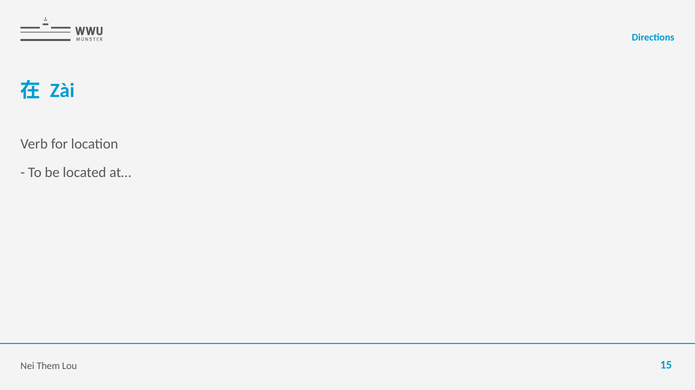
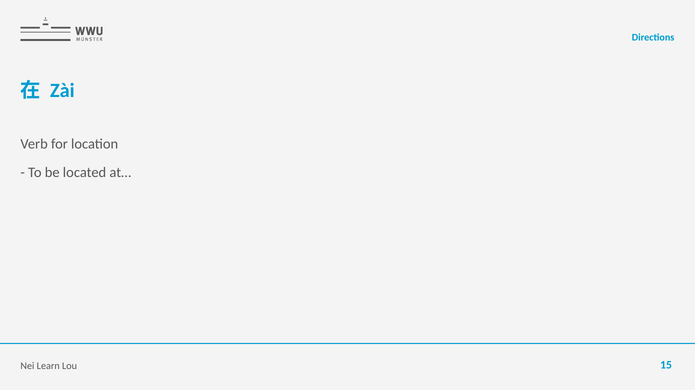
Them: Them -> Learn (48, 366)
